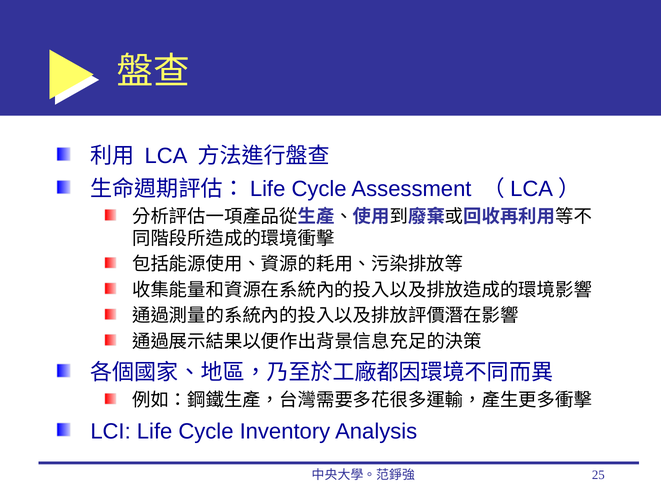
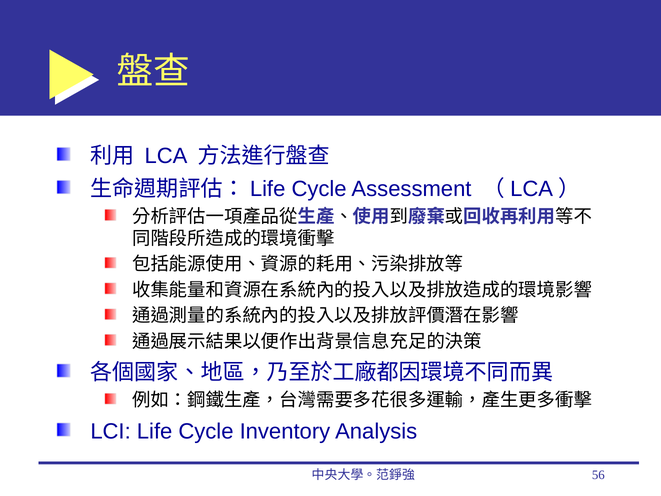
25: 25 -> 56 (598, 475)
